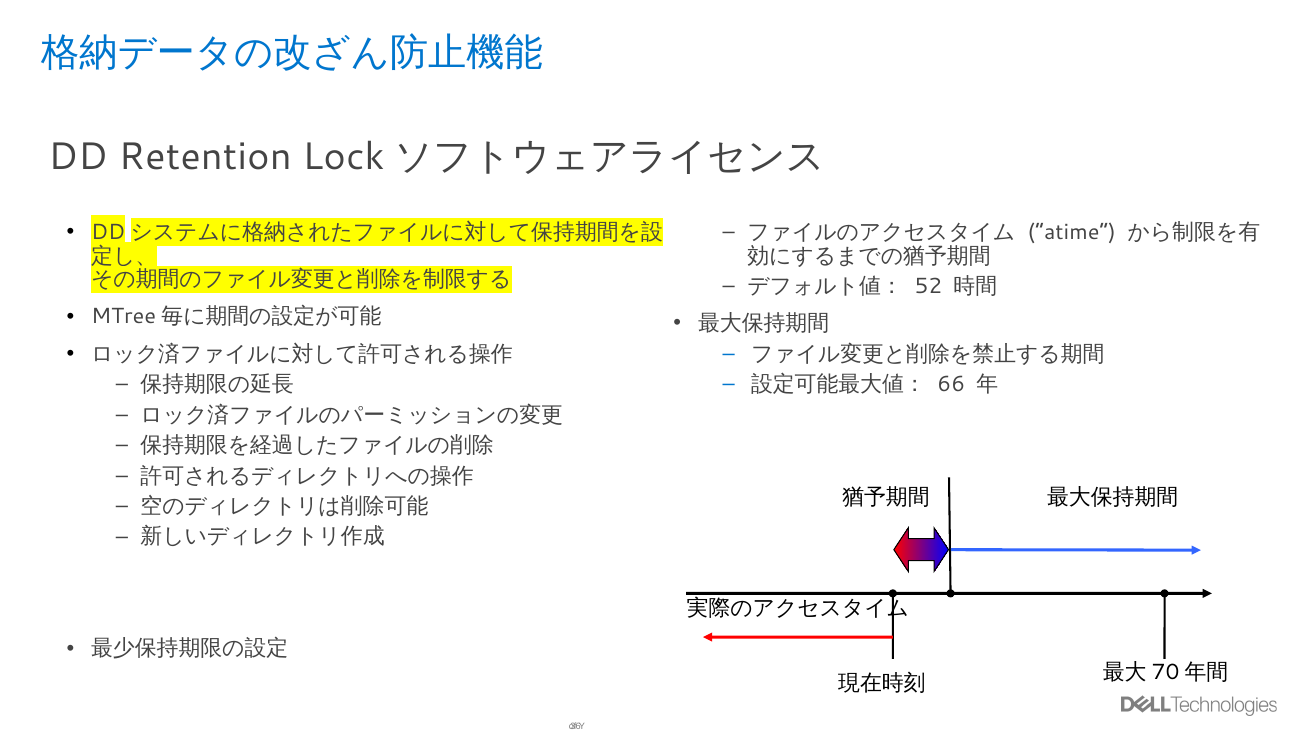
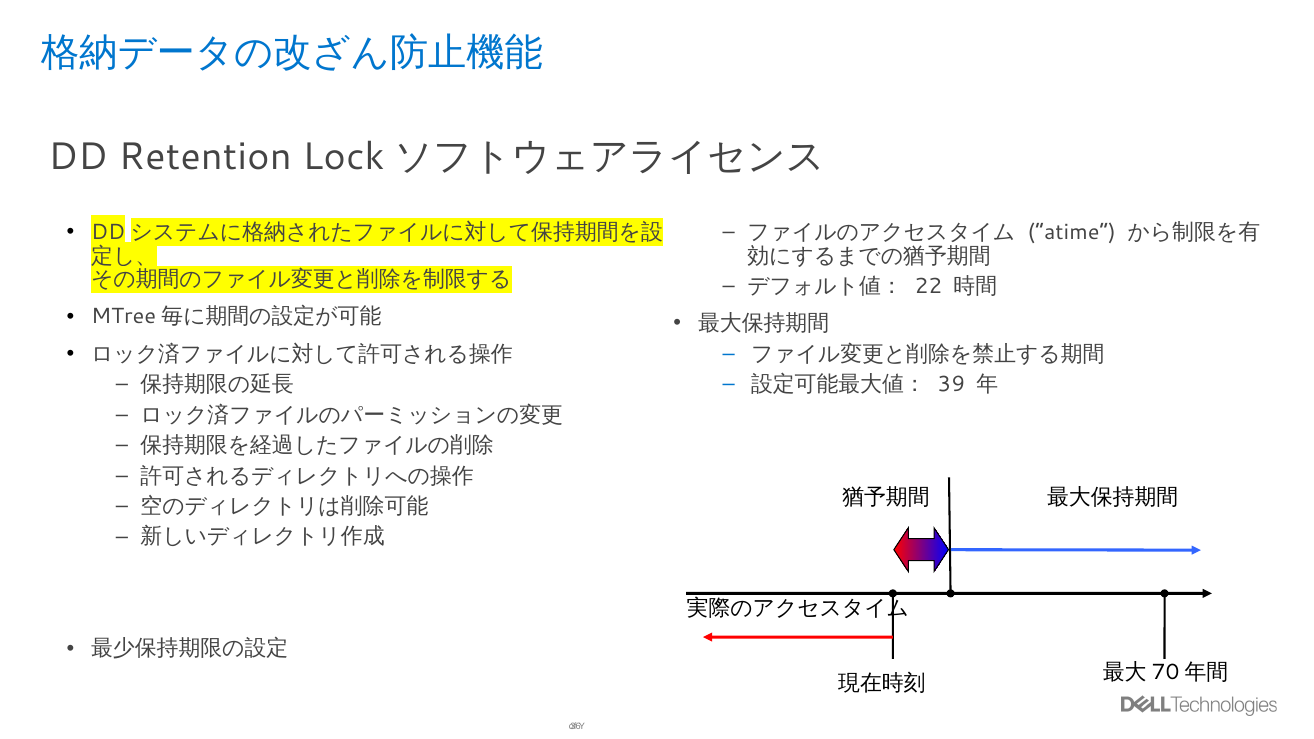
52: 52 -> 22 (928, 286)
66: 66 -> 39 (951, 385)
